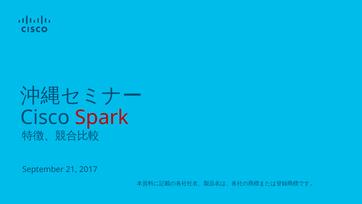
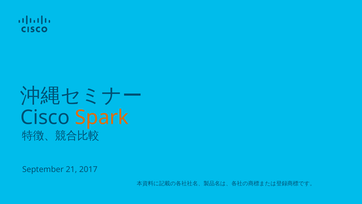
Spark colour: red -> orange (102, 117)
